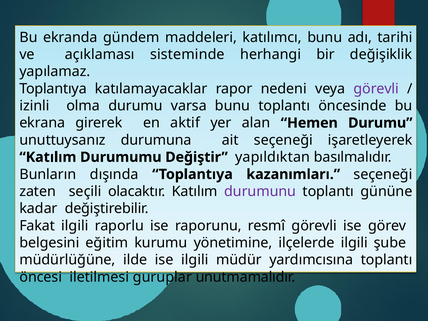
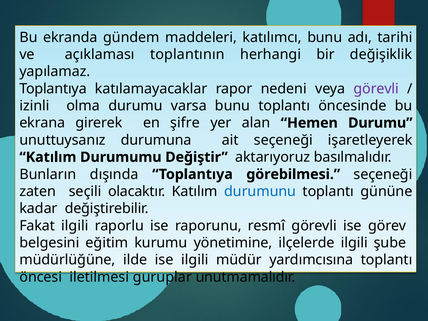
sisteminde: sisteminde -> toplantının (187, 54)
aktif: aktif -> şifre (185, 123)
yapıldıktan: yapıldıktan -> aktarıyoruz (273, 157)
kazanımları: kazanımları -> görebilmesi (293, 174)
durumunu colour: purple -> blue (260, 191)
